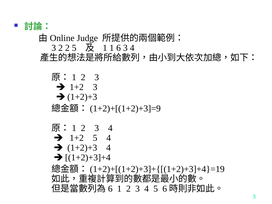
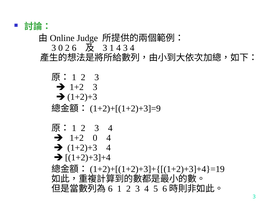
3 2: 2 -> 0 (61, 48)
2 5: 5 -> 6 (74, 48)
1: 1 -> 3 (105, 48)
1 6: 6 -> 4 (119, 48)
1+2 5: 5 -> 0 (95, 138)
